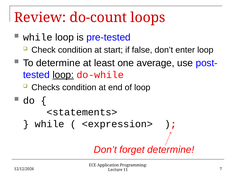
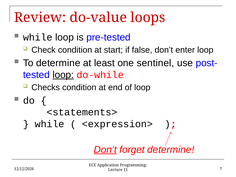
do-count: do-count -> do-value (98, 18)
average: average -> sentinel (155, 63)
Don’t underline: none -> present (105, 150)
